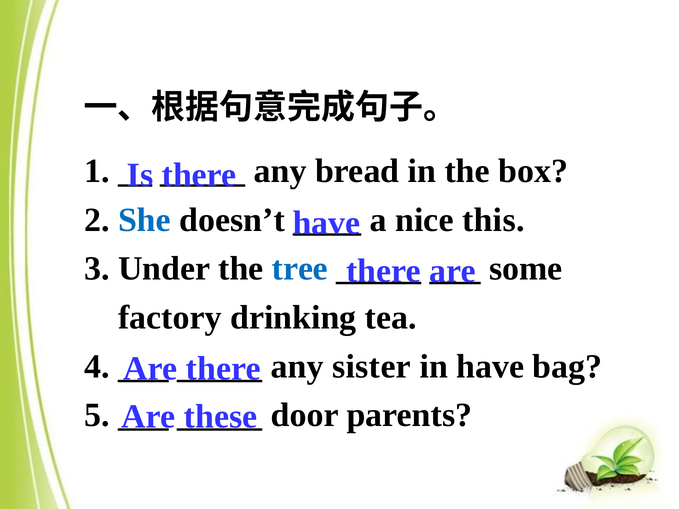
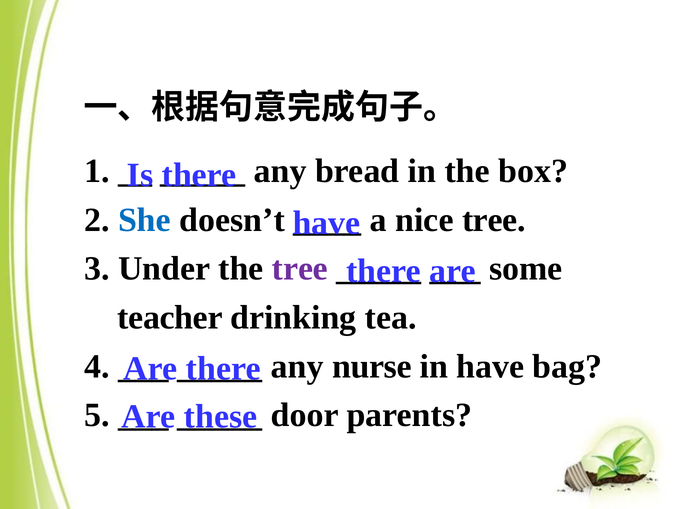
nice this: this -> tree (494, 220)
tree colour: blue -> purple (300, 269)
factory: factory -> teacher (170, 318)
sister: sister -> nurse (372, 367)
